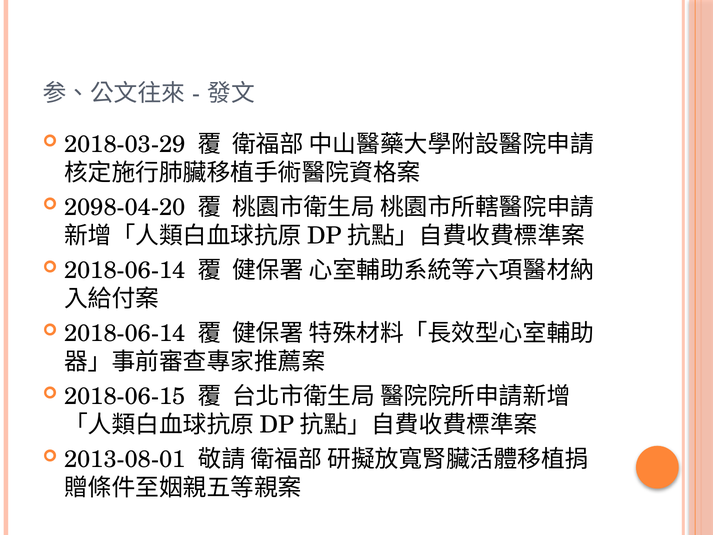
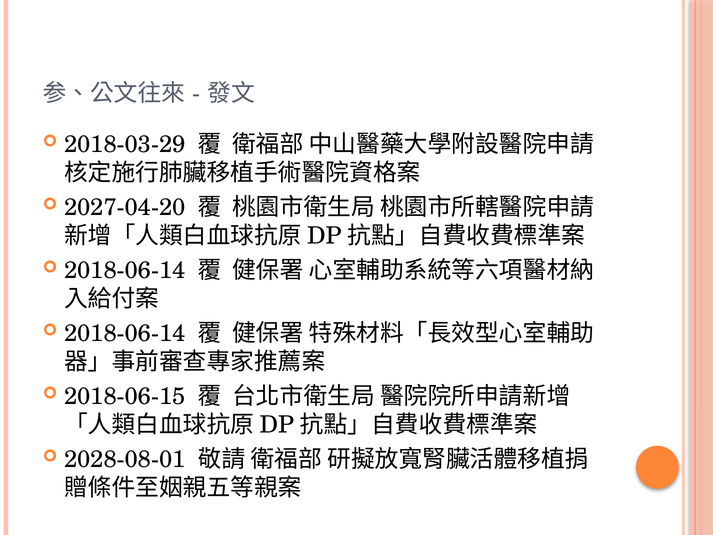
2098-04-20: 2098-04-20 -> 2027-04-20 (125, 207)
2013-08-01: 2013-08-01 -> 2028-08-01 (125, 459)
